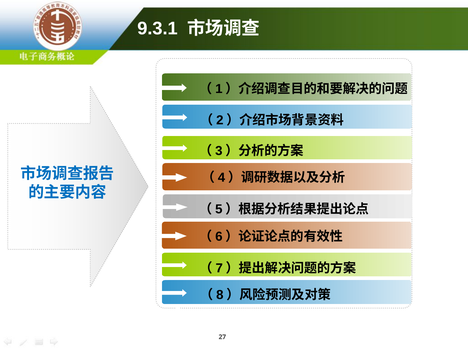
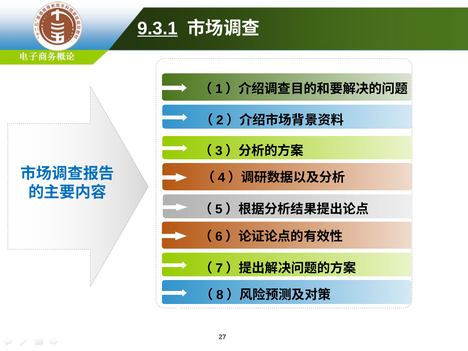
9.3.1 underline: none -> present (157, 28)
